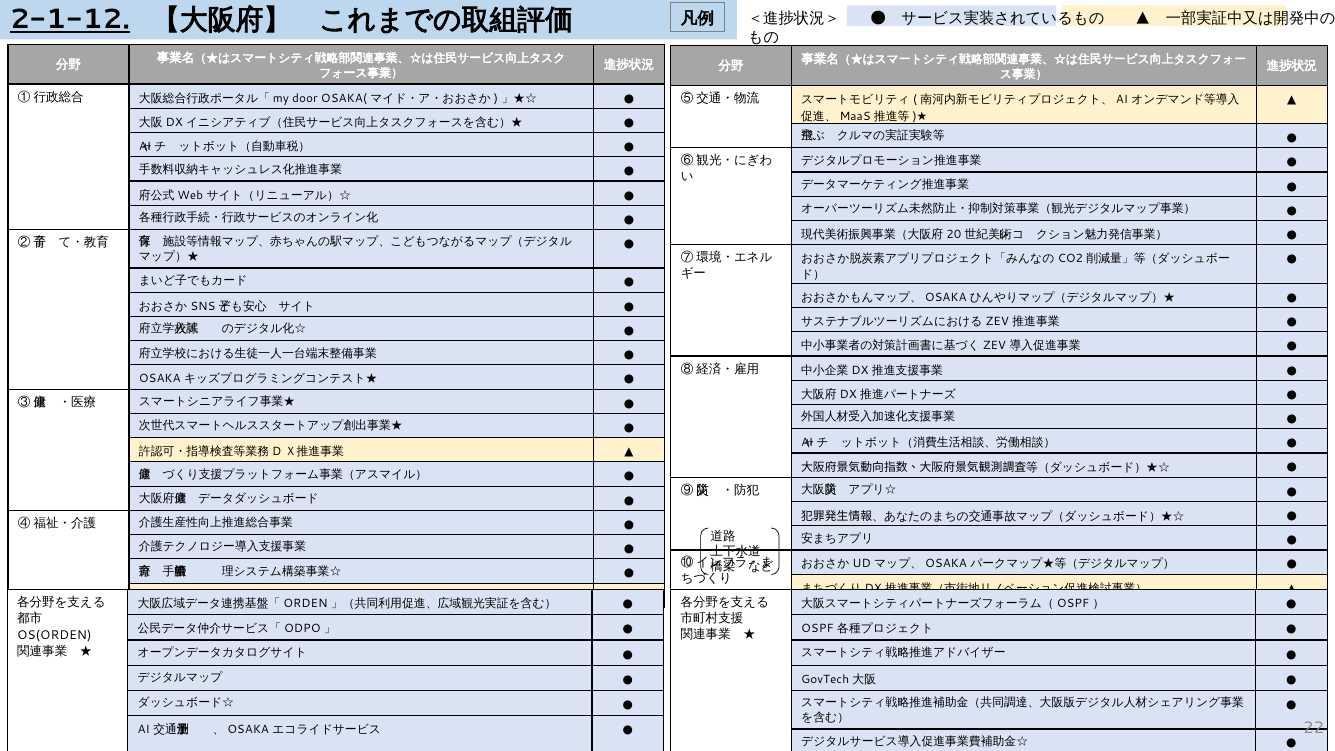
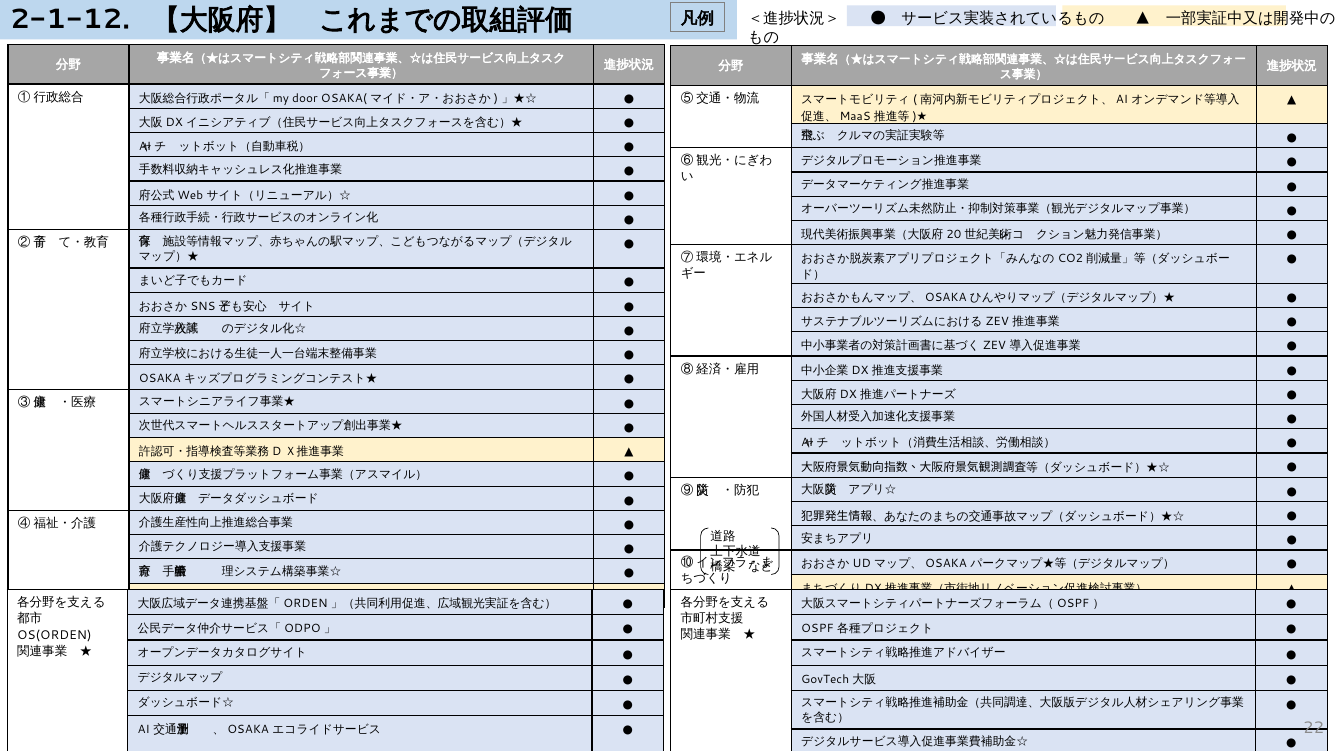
2-1-12 underline: present -> none (70, 20)
